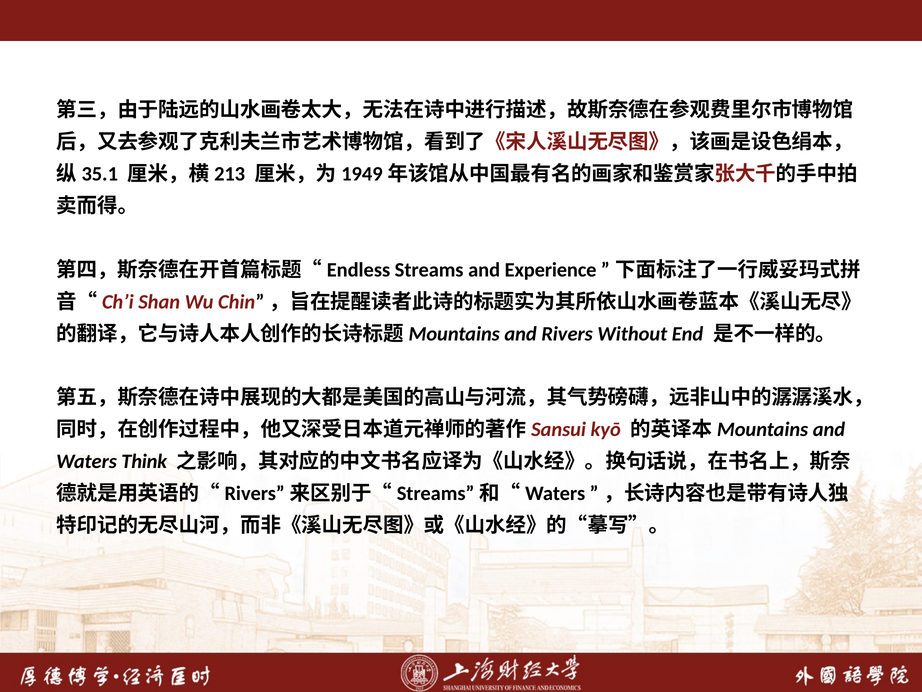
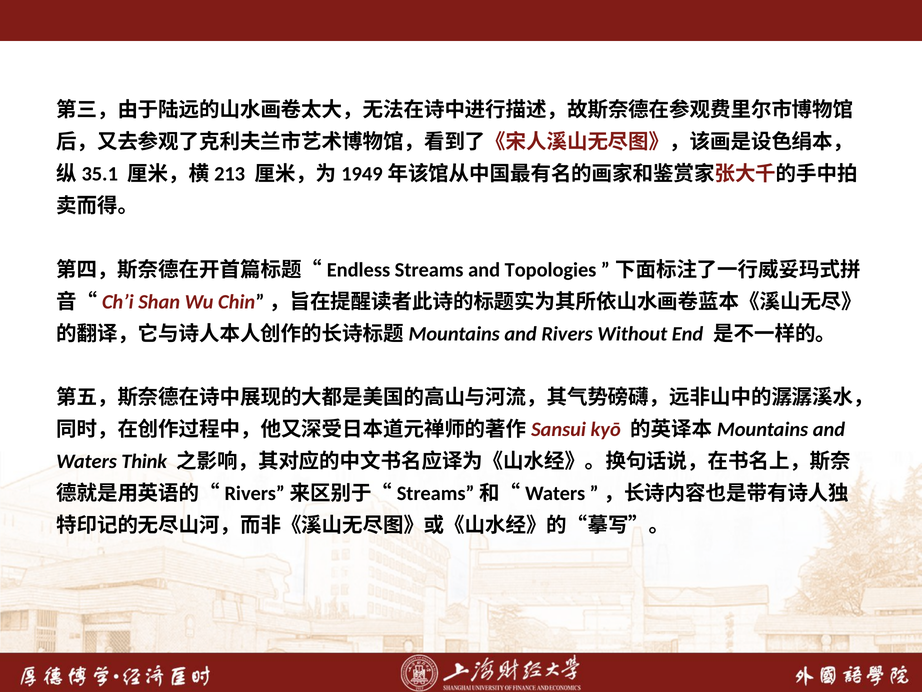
Experience: Experience -> Topologies (551, 270)
